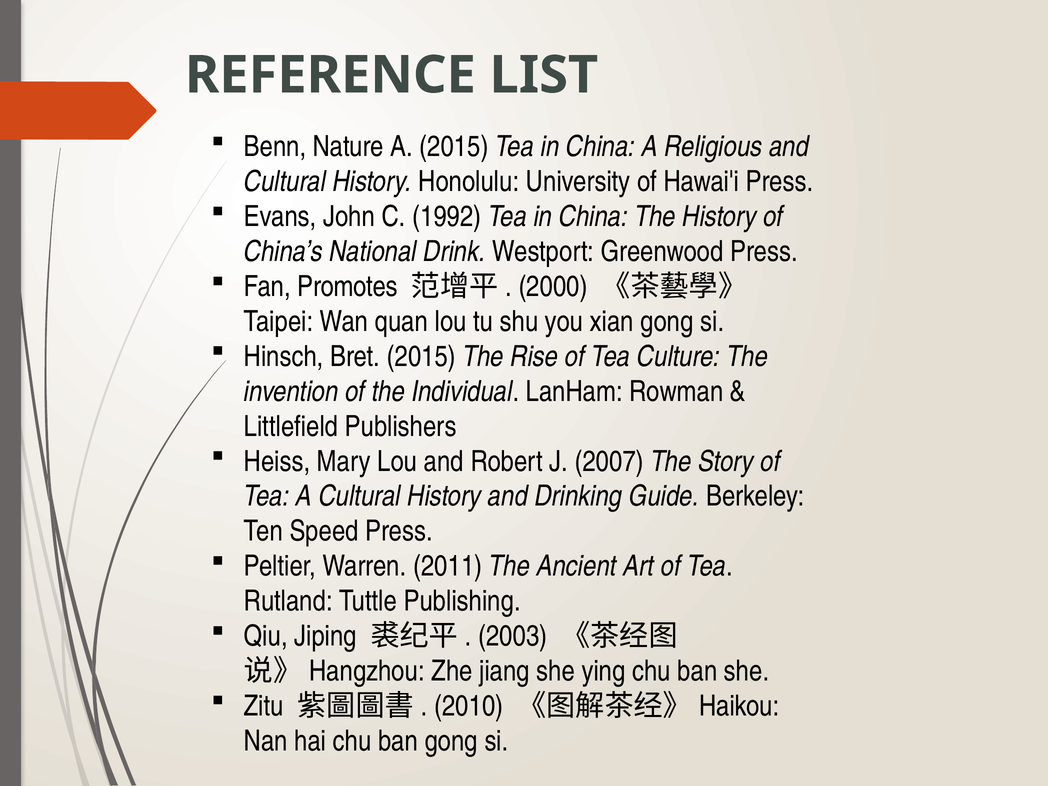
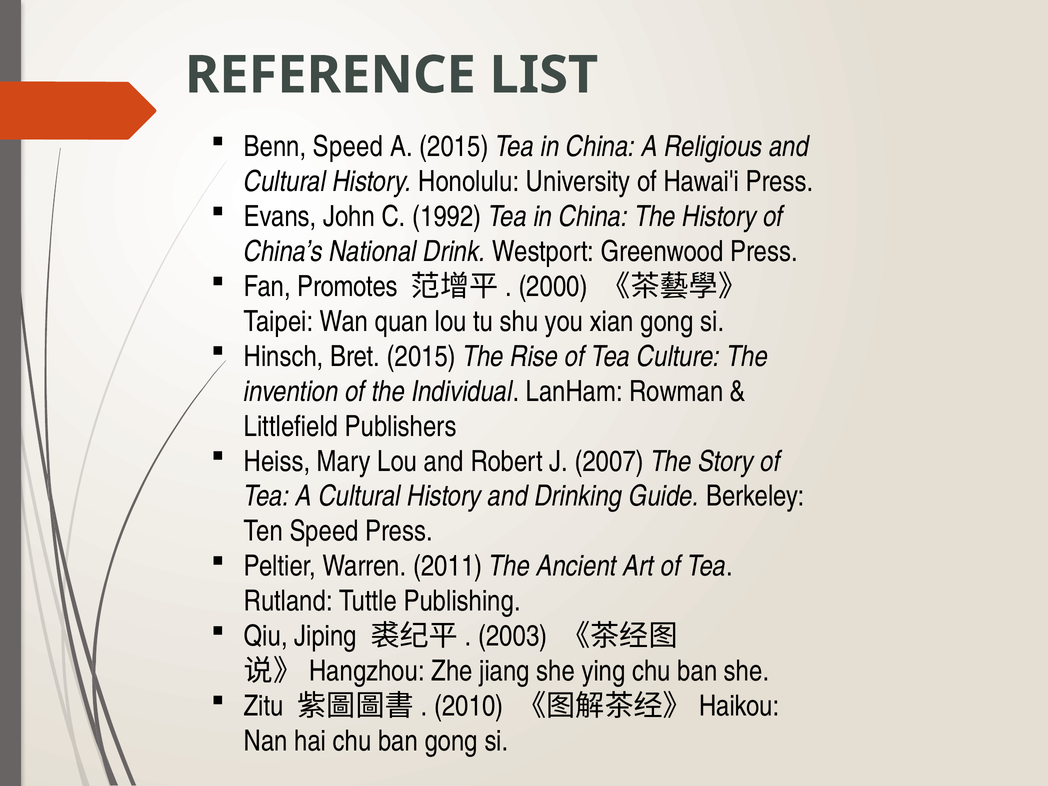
Benn Nature: Nature -> Speed (348, 147)
